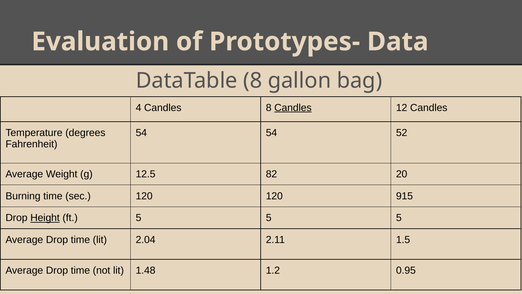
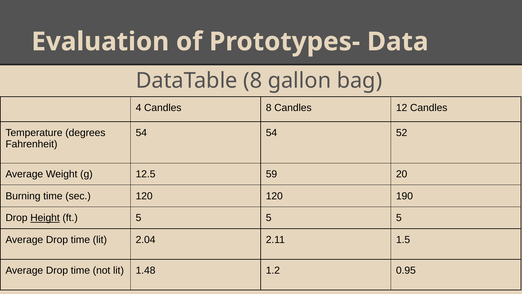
Candles underline: present -> none (293, 108)
82: 82 -> 59 (271, 174)
915: 915 -> 190 (404, 196)
